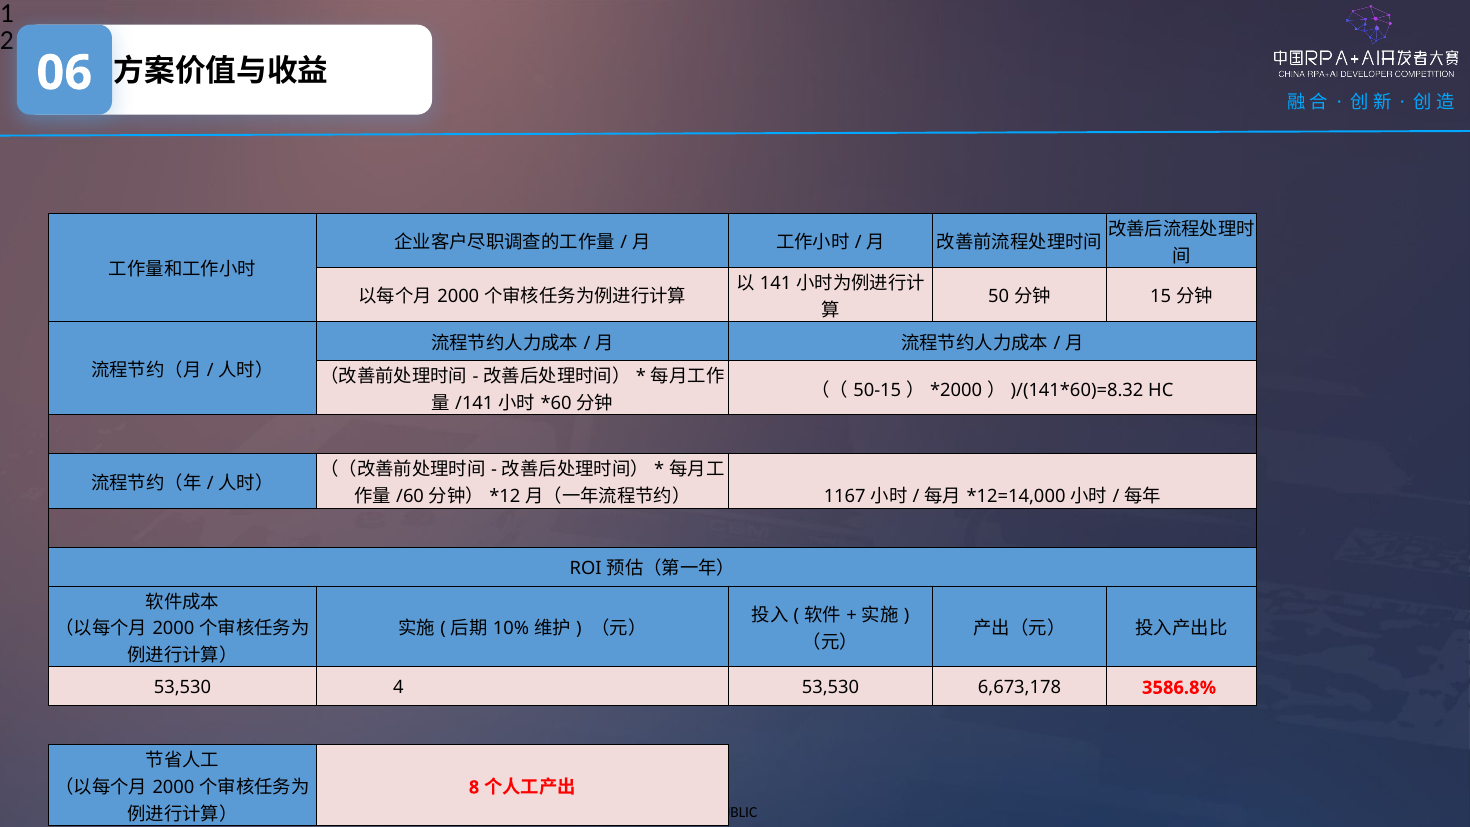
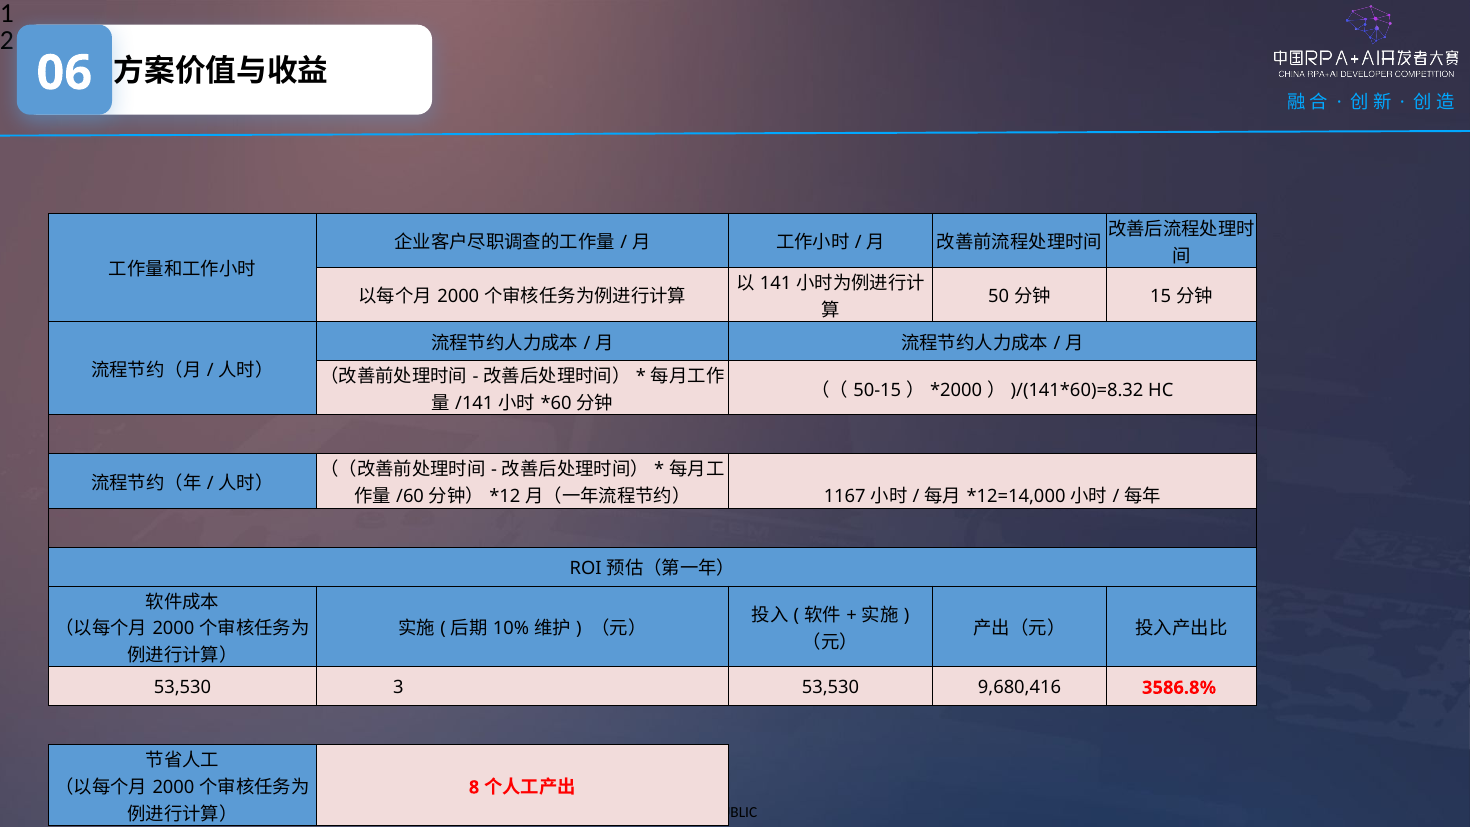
4: 4 -> 3 (398, 688)
6,673,178: 6,673,178 -> 9,680,416 (1019, 688)
